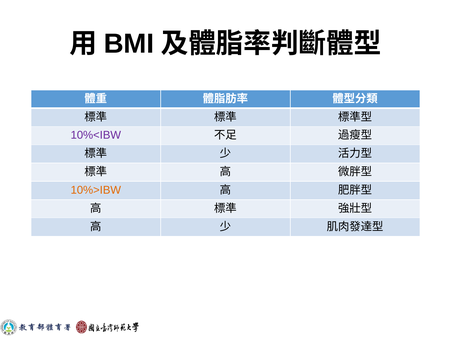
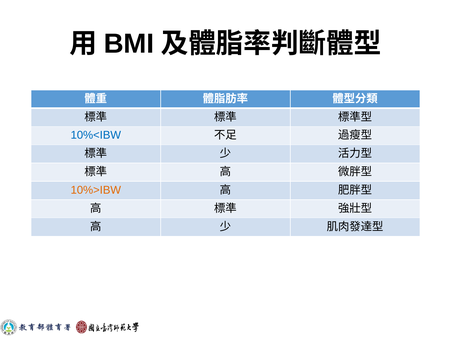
10%<IBW colour: purple -> blue (96, 135)
